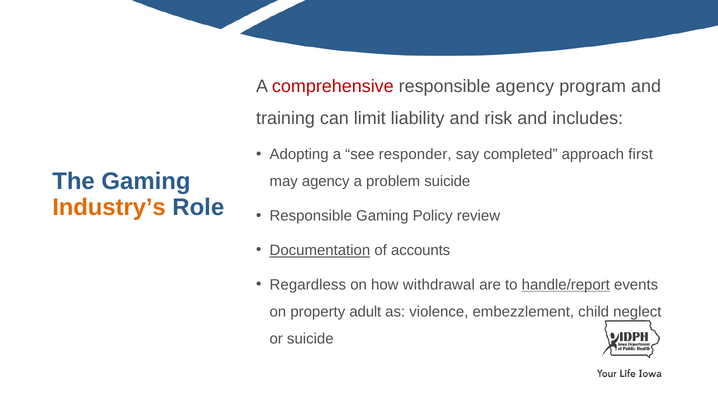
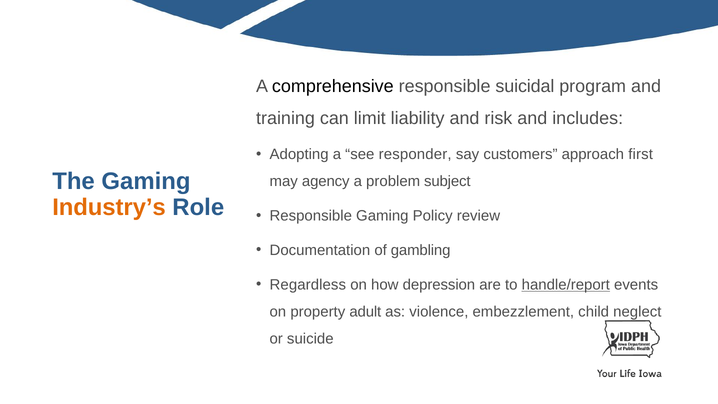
comprehensive colour: red -> black (333, 86)
responsible agency: agency -> suicidal (525, 86)
completed: completed -> customers (520, 154)
problem suicide: suicide -> subject (447, 181)
Documentation underline: present -> none (320, 250)
accounts: accounts -> gambling (421, 250)
withdrawal: withdrawal -> depression (439, 285)
